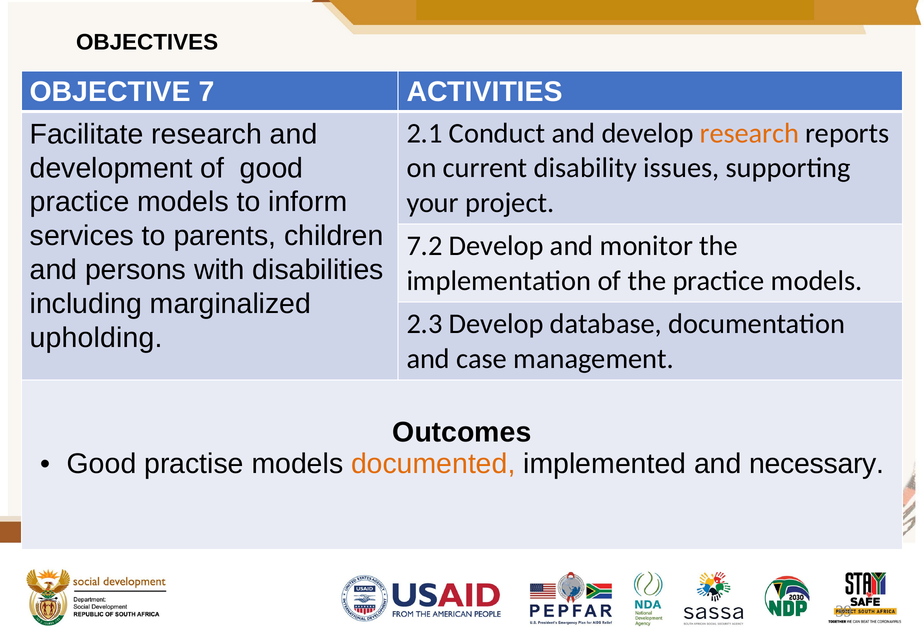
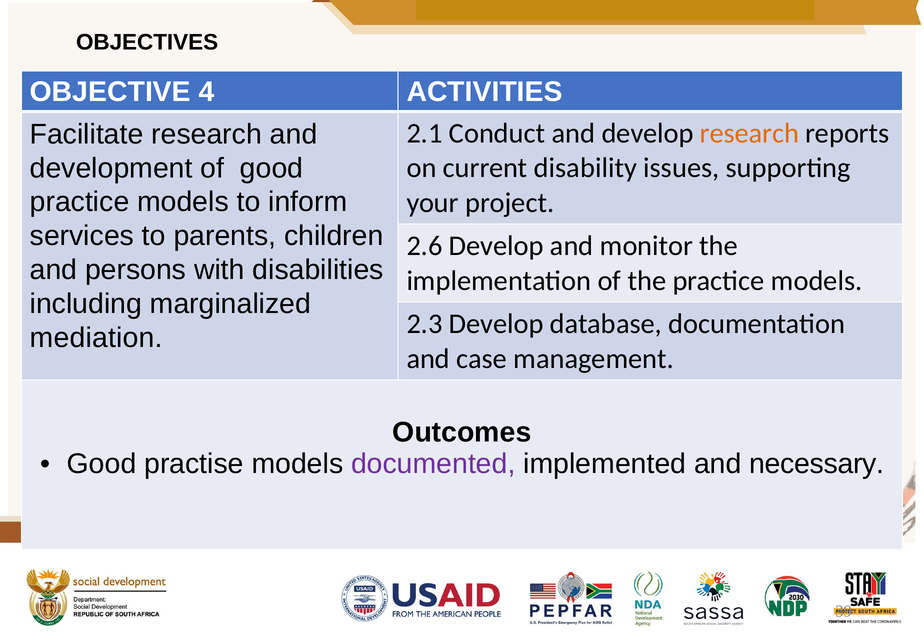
7: 7 -> 4 (207, 92)
7.2: 7.2 -> 2.6 (424, 246)
upholding: upholding -> mediation (96, 338)
documented colour: orange -> purple (433, 464)
